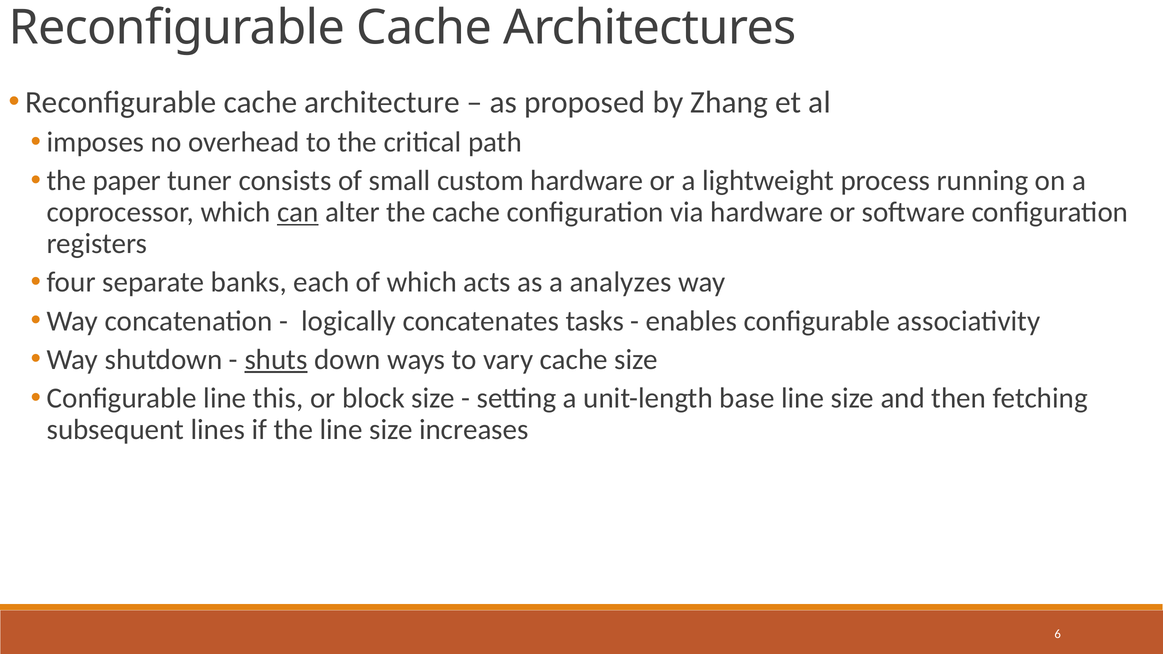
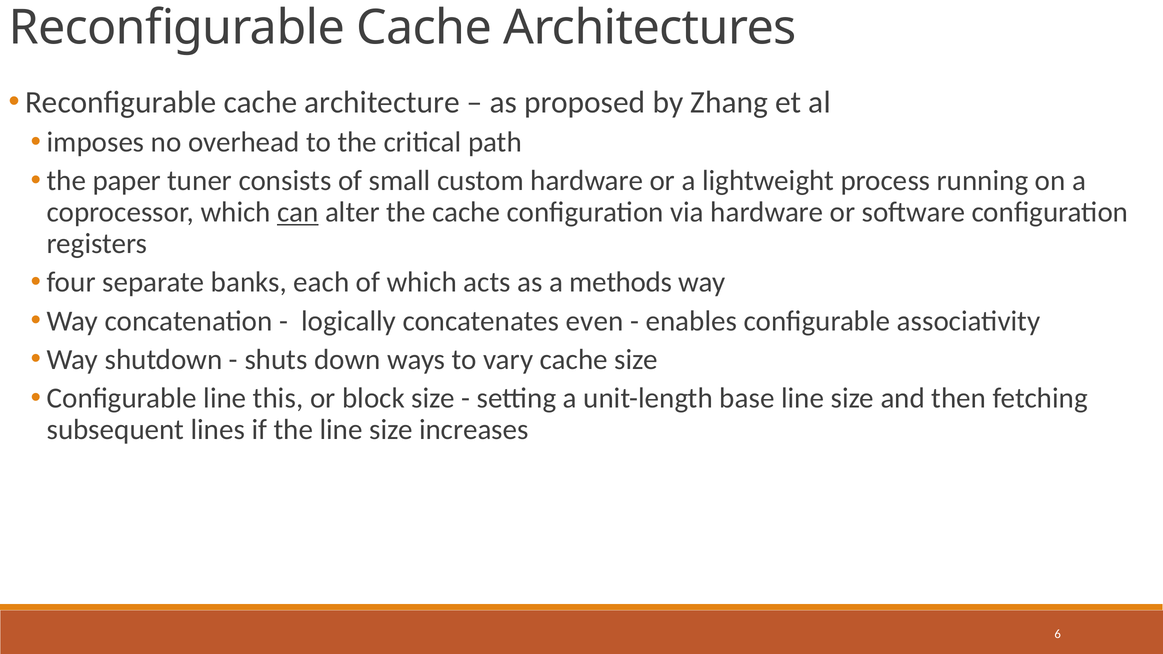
analyzes: analyzes -> methods (621, 282)
tasks: tasks -> even (594, 321)
shuts underline: present -> none (276, 360)
